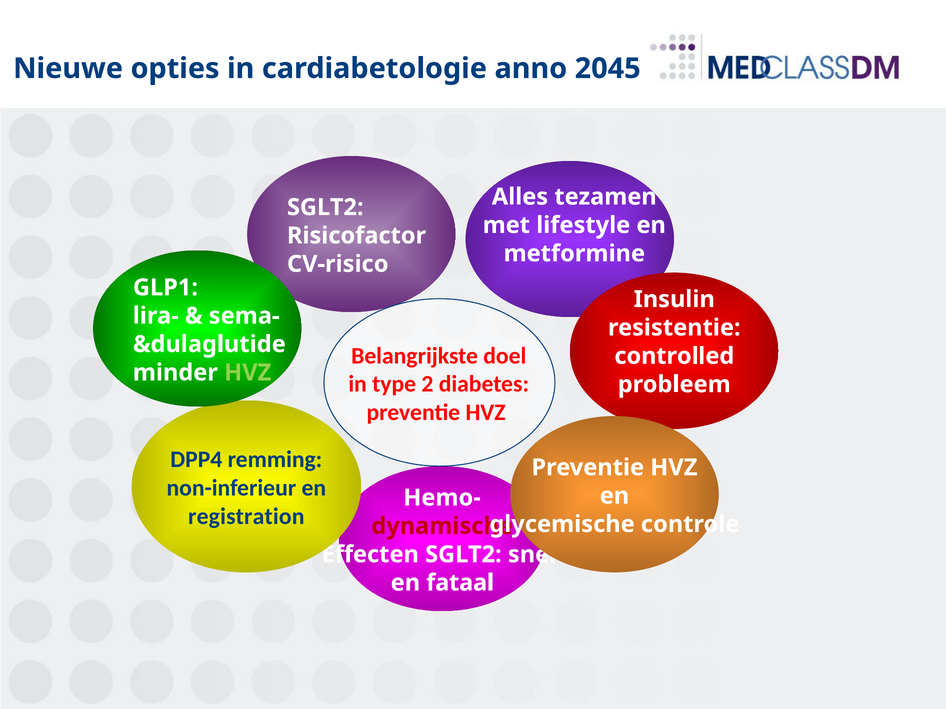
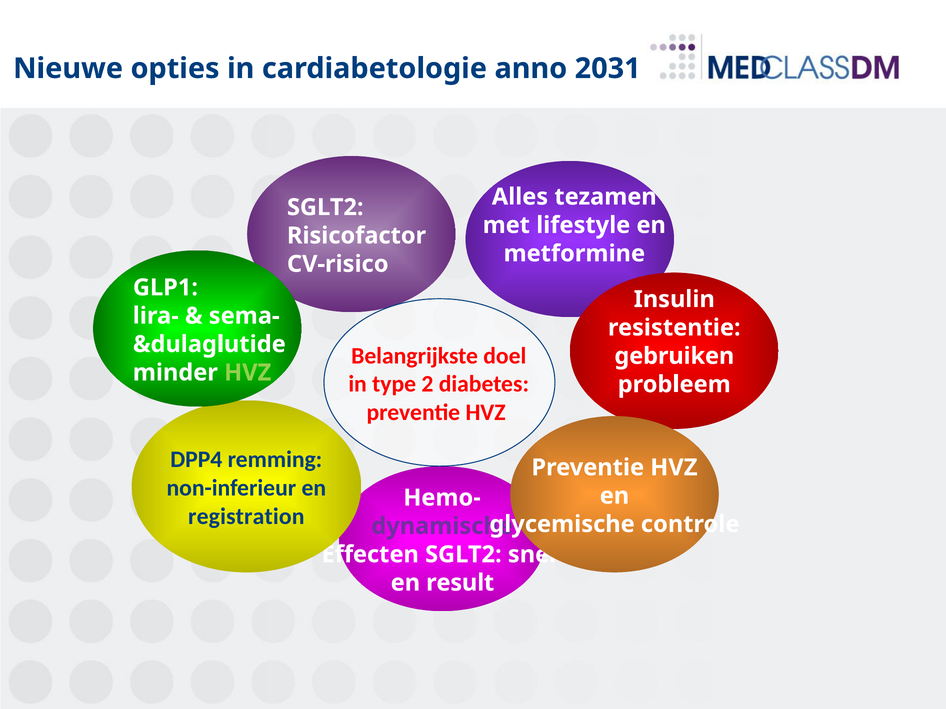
2045: 2045 -> 2031 (608, 69)
controlled: controlled -> gebruiken (674, 356)
dynamische colour: red -> purple (442, 526)
fataal: fataal -> result (460, 583)
